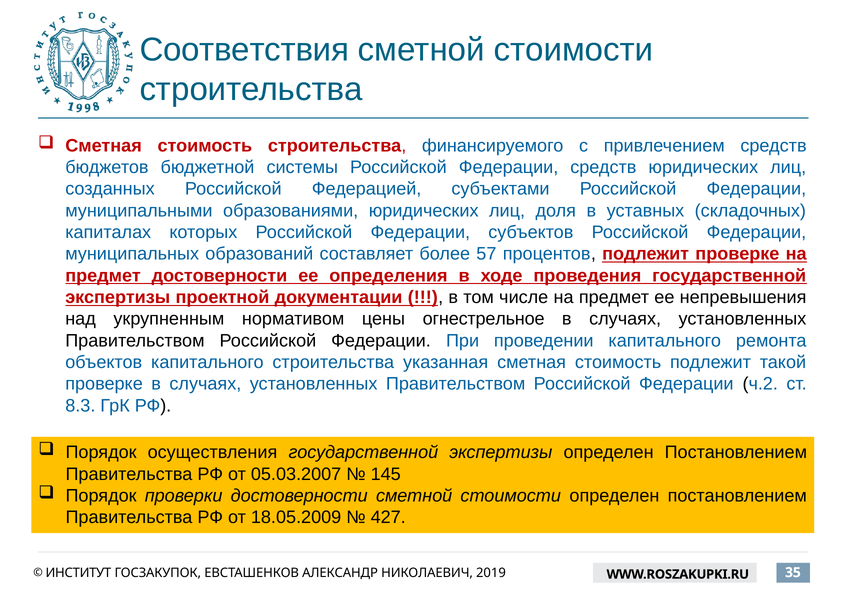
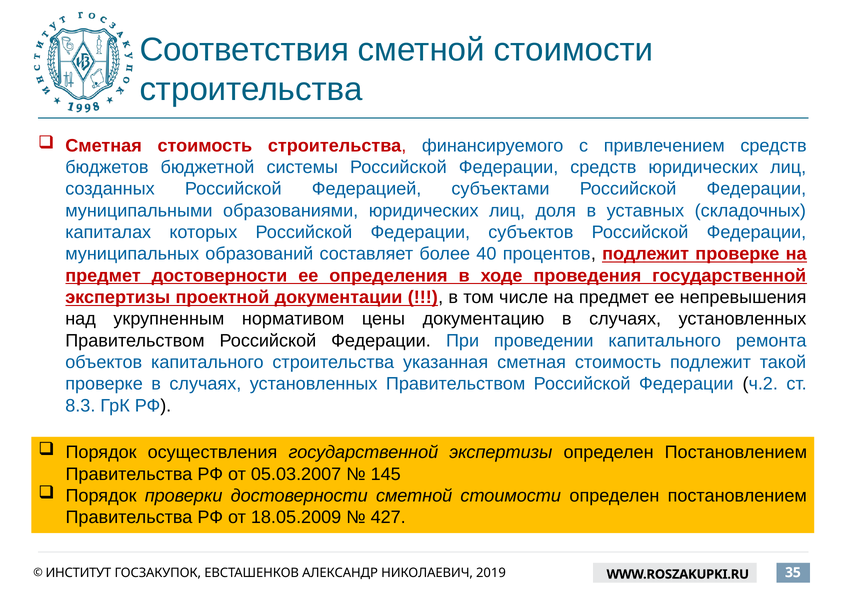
57: 57 -> 40 (486, 254)
огнестрельное: огнестрельное -> документацию (484, 319)
